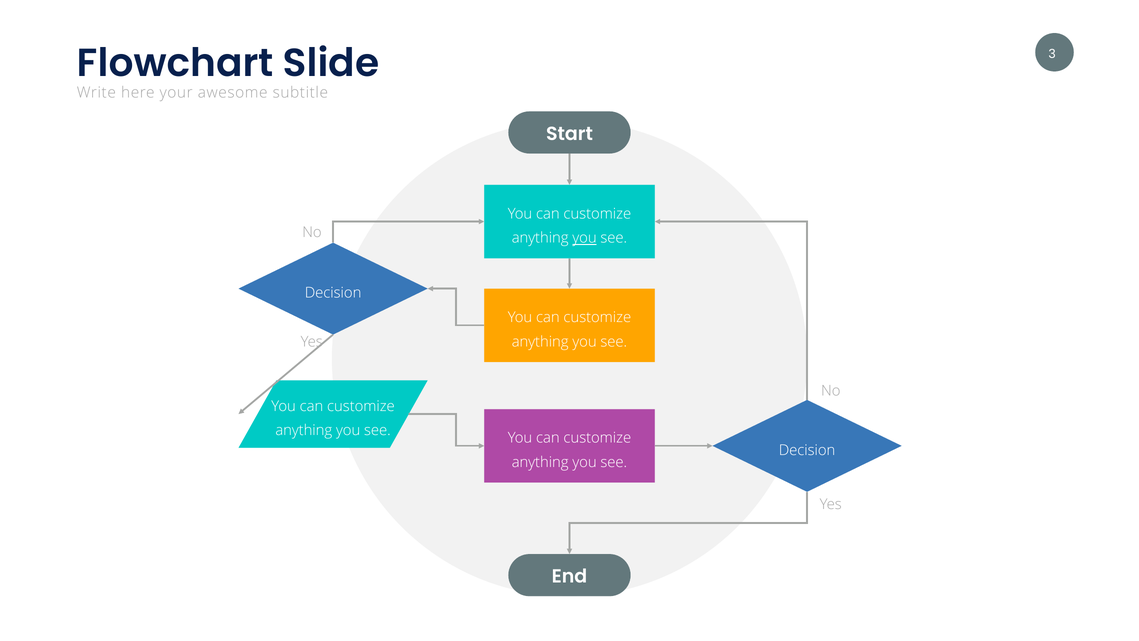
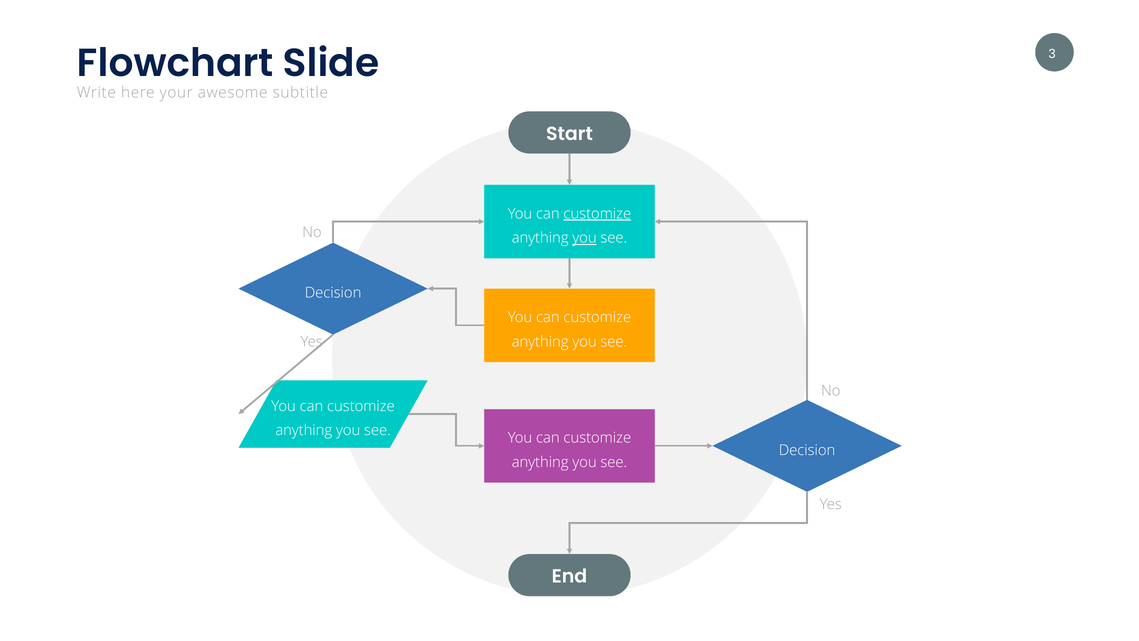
customize underline: none -> present (597, 214)
